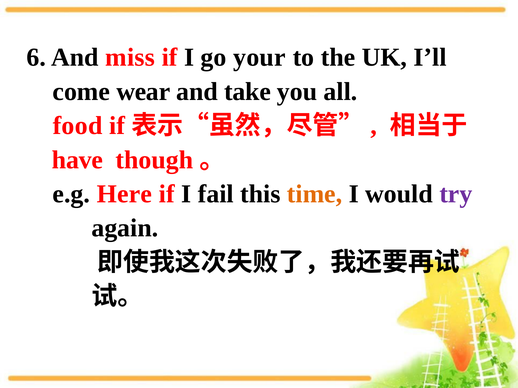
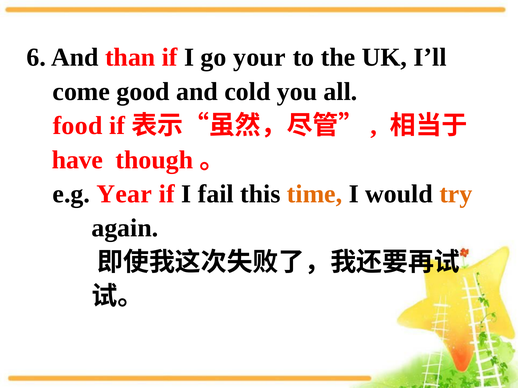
miss: miss -> than (130, 58)
wear: wear -> good (143, 92)
take: take -> cold (247, 92)
Here: Here -> Year (124, 194)
try colour: purple -> orange (456, 194)
